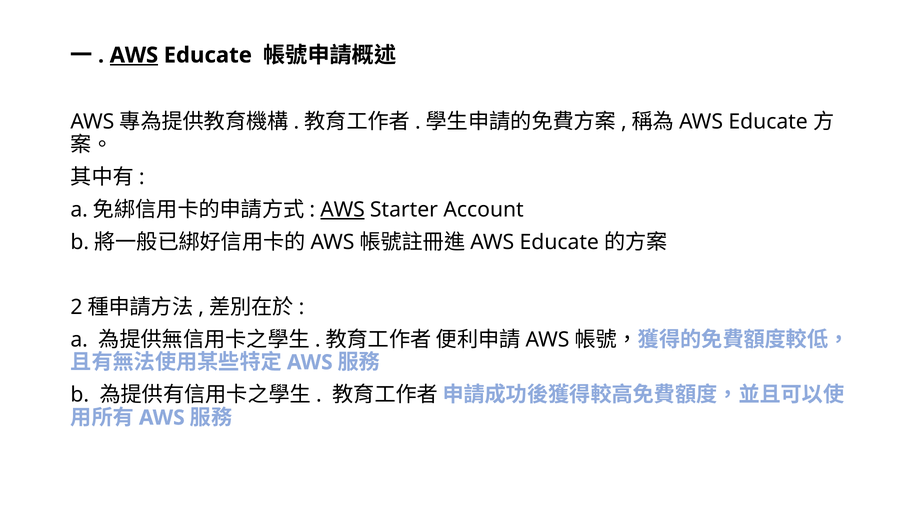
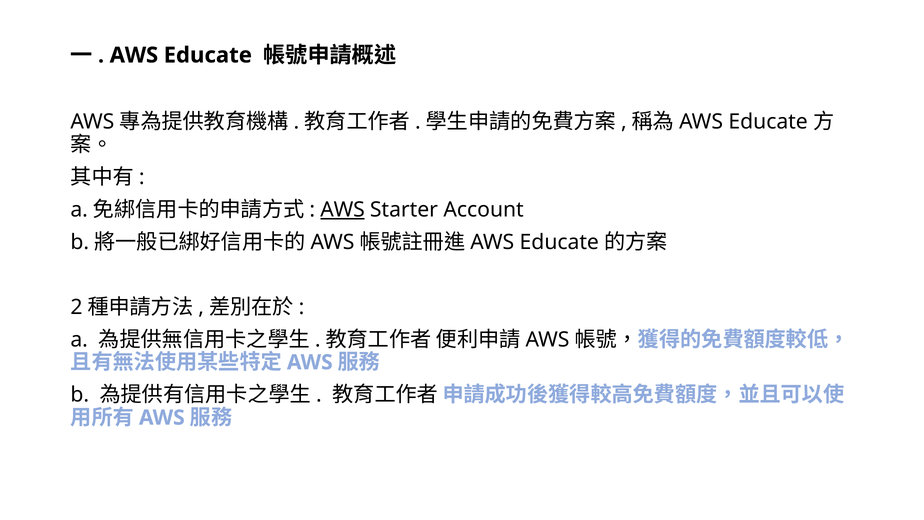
AWS underline: present -> none (134, 55)
